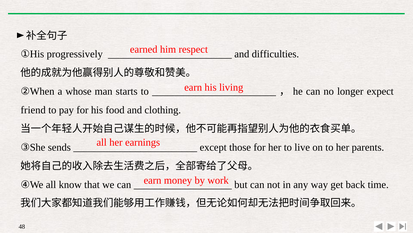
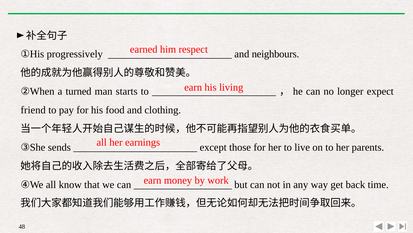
difficulties: difficulties -> neighbours (275, 54)
whose: whose -> turned (79, 91)
